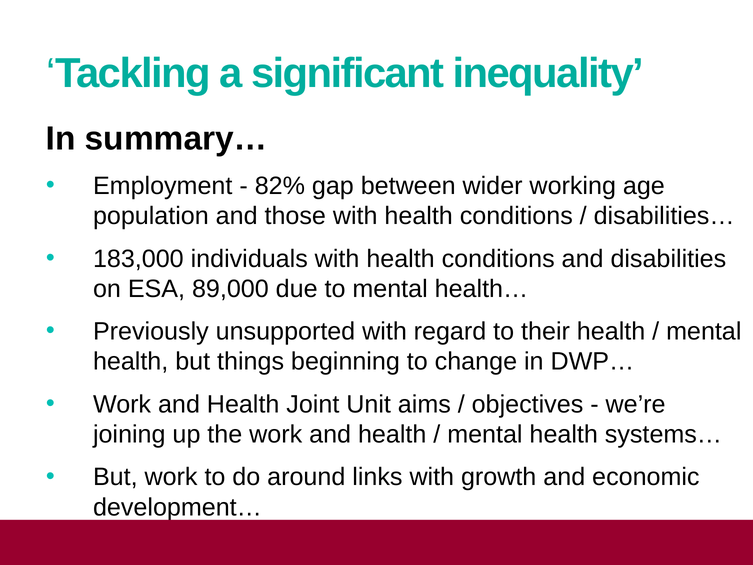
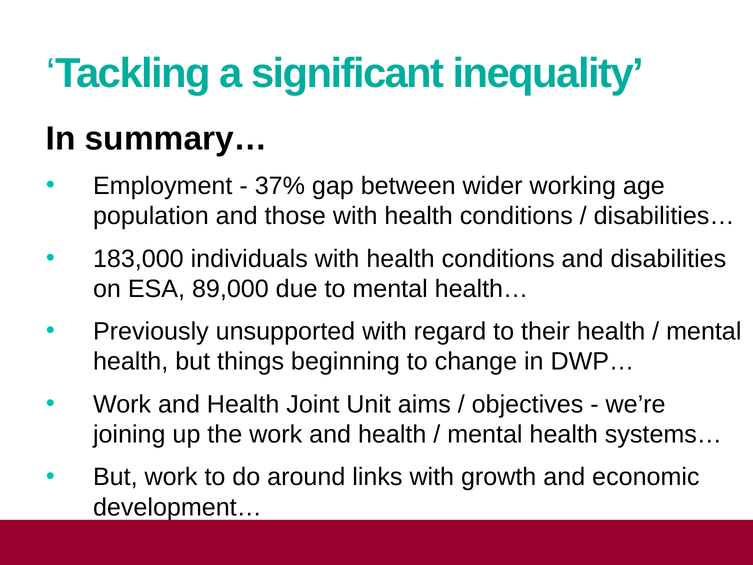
82%: 82% -> 37% (280, 186)
